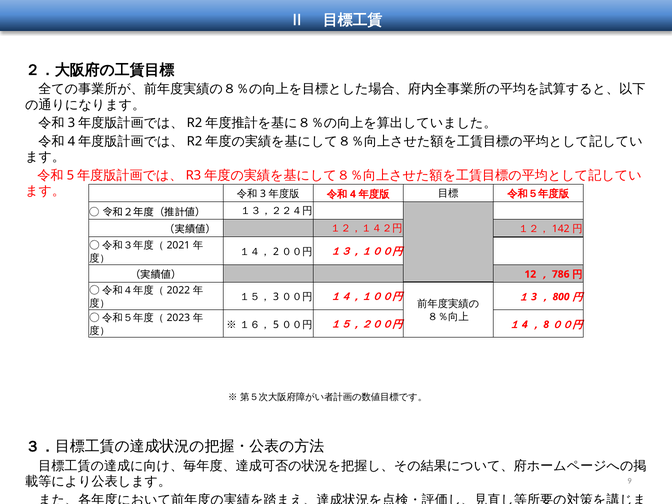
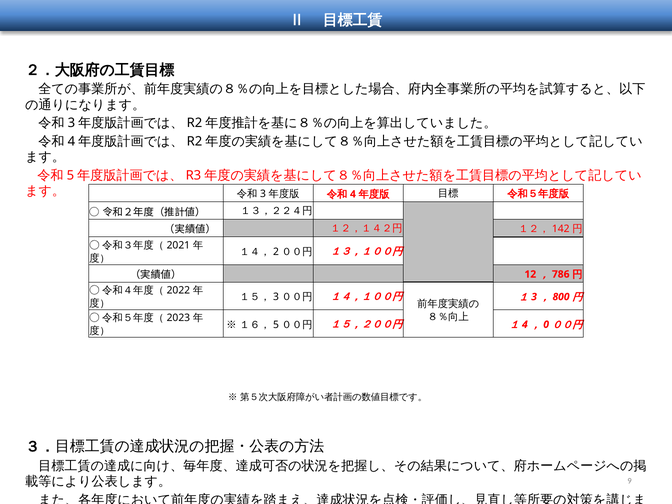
8: 8 -> 0 (546, 325)
